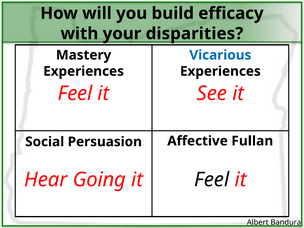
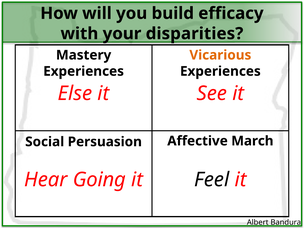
Vicarious colour: blue -> orange (220, 55)
Feel: Feel -> Else (75, 94)
Fullan: Fullan -> March (252, 141)
